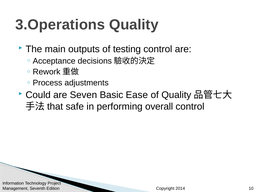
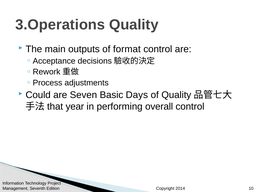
testing: testing -> format (127, 49)
Ease: Ease -> Days (137, 95)
safe: safe -> year (75, 107)
